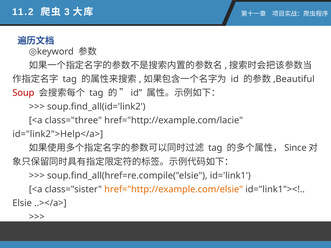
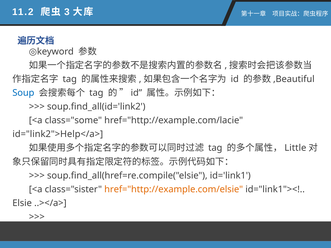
Soup colour: red -> blue (23, 93)
class="three: class="three -> class="some (73, 121)
Since: Since -> Little (295, 148)
